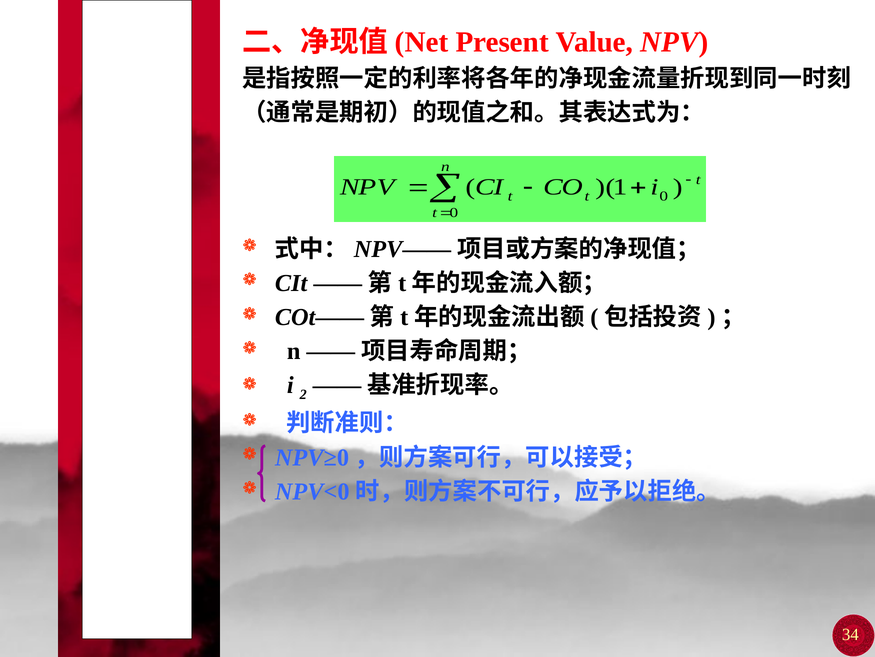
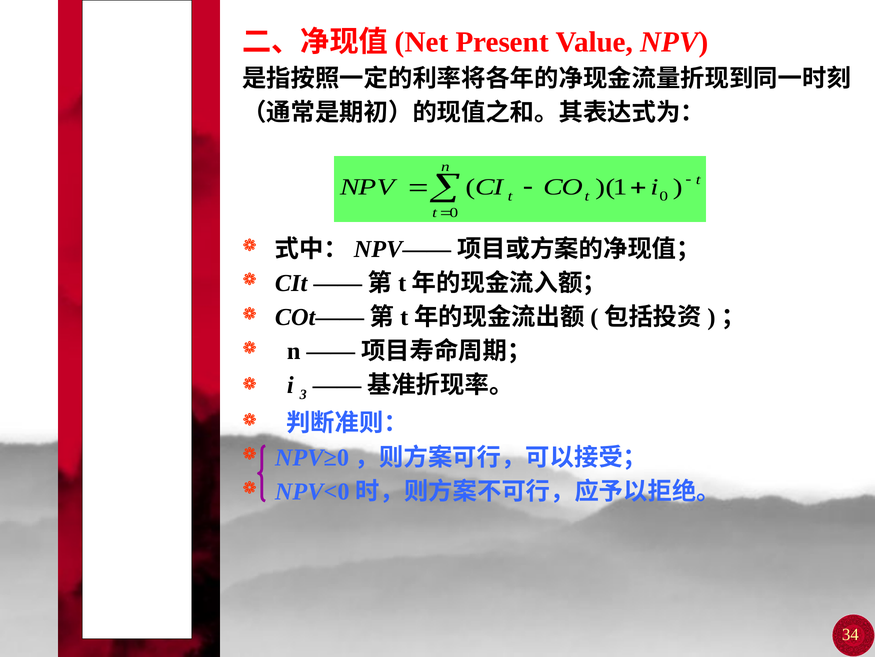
2: 2 -> 3 (303, 394)
